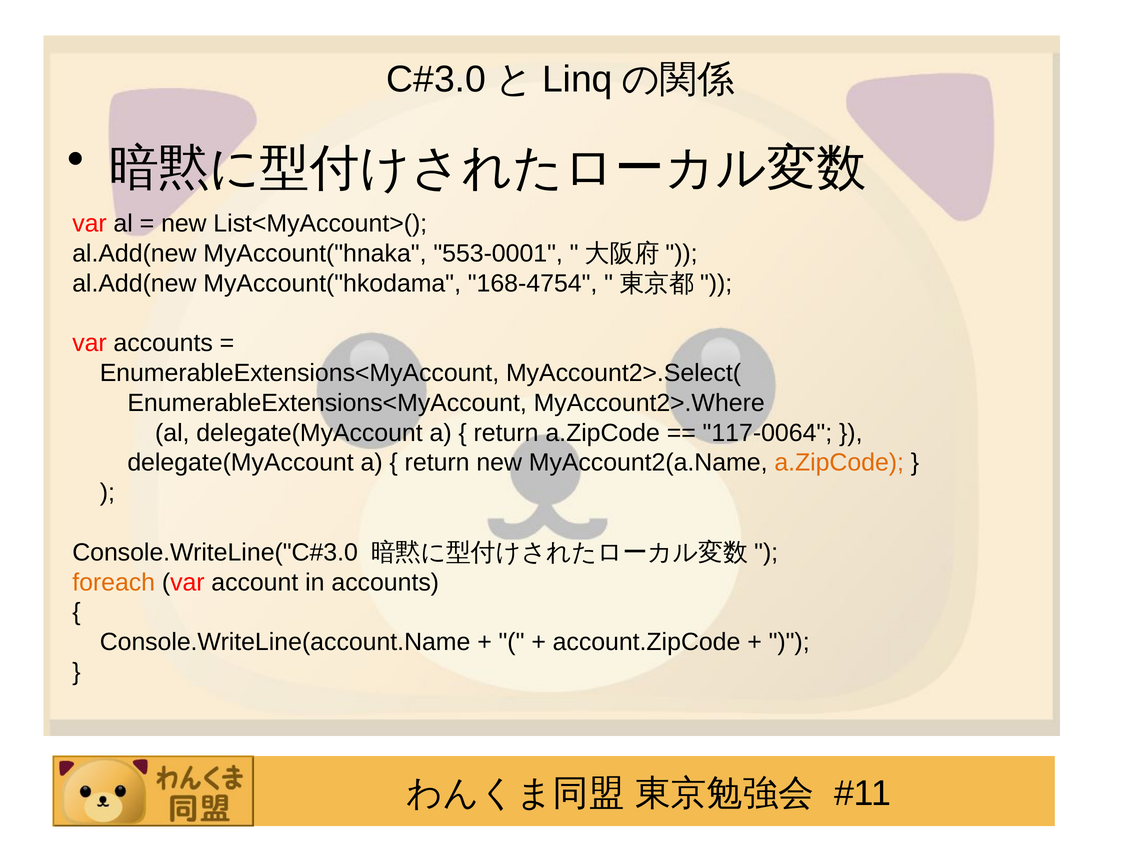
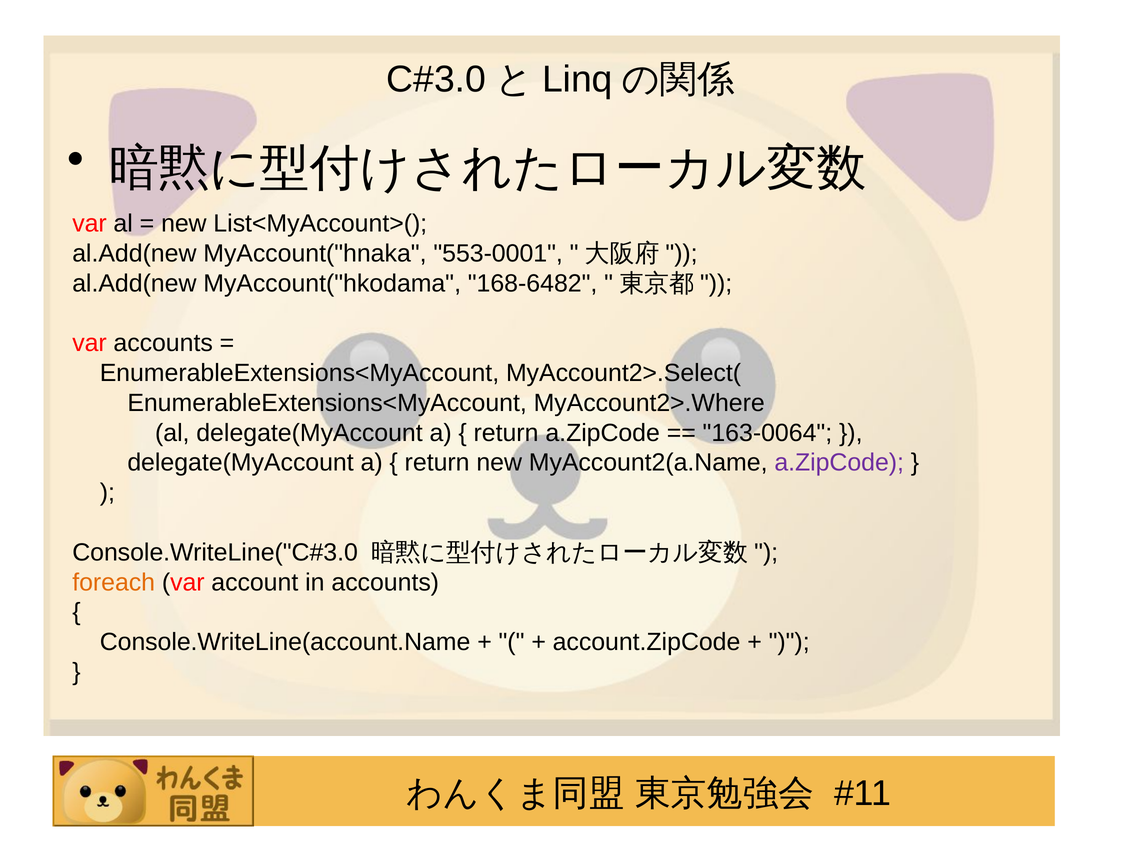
168-4754: 168-4754 -> 168-6482 (533, 283)
117-0064: 117-0064 -> 163-0064 (767, 433)
a.ZipCode colour: orange -> purple (839, 463)
